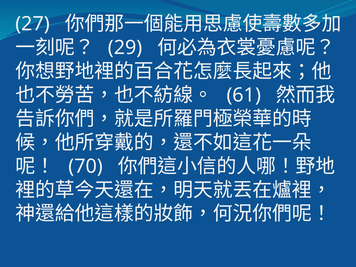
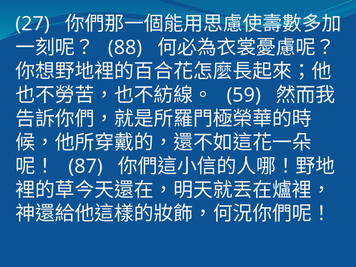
29: 29 -> 88 (125, 48)
61: 61 -> 59 (244, 95)
70: 70 -> 87 (86, 166)
